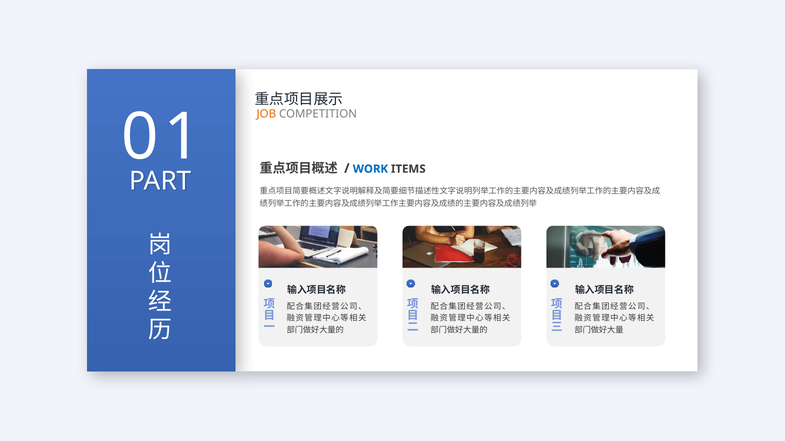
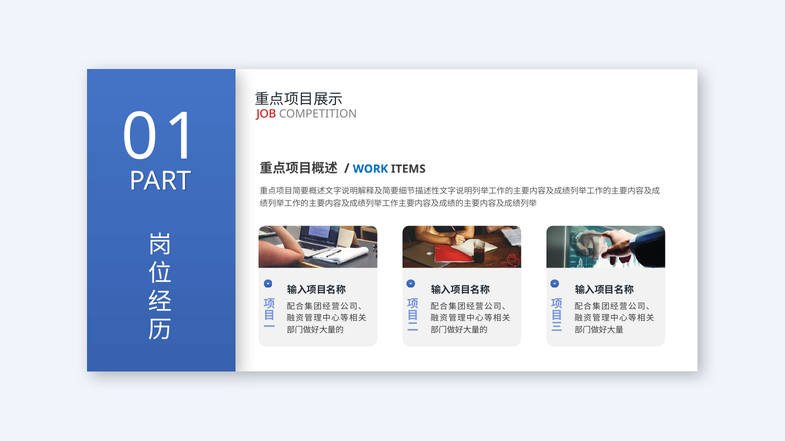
JOB colour: orange -> red (266, 114)
